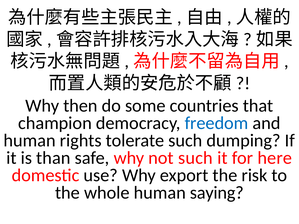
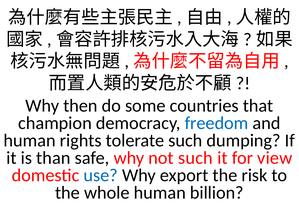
here: here -> view (275, 158)
use colour: black -> blue (101, 176)
saying: saying -> billion (217, 193)
